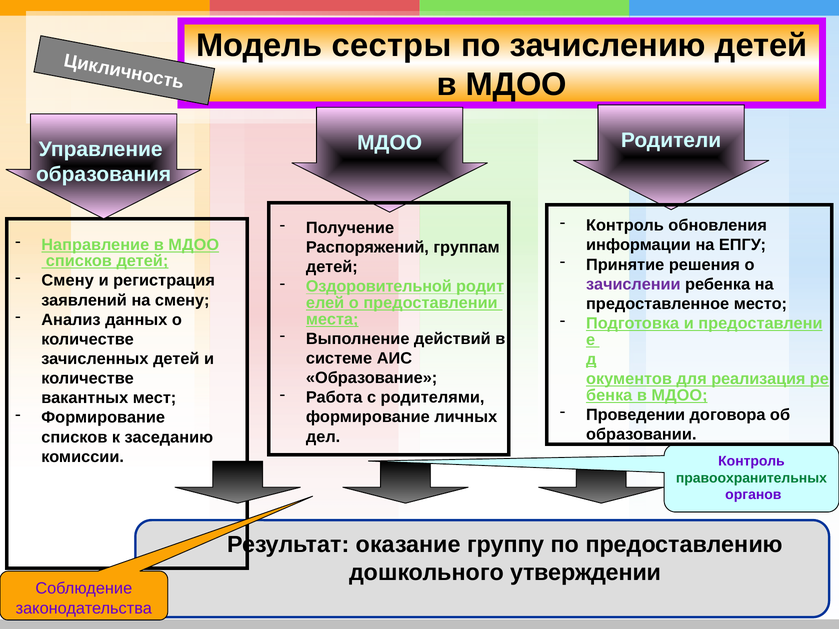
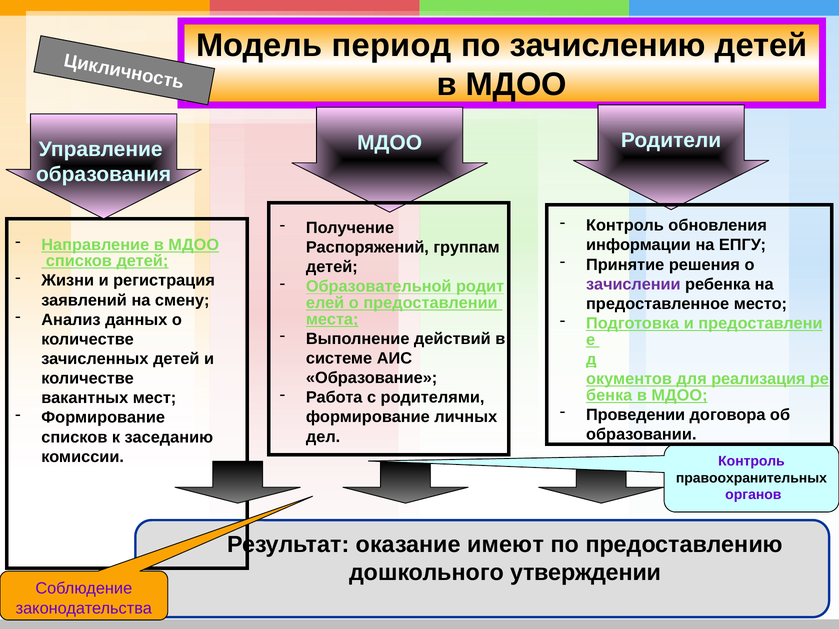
сестры: сестры -> период (392, 46)
Смену: Смену -> Жизни (68, 281)
Оздоровительной: Оздоровительной -> Образовательной (379, 287)
правоохранительных colour: green -> black (751, 478)
группу: группу -> имеют (506, 545)
